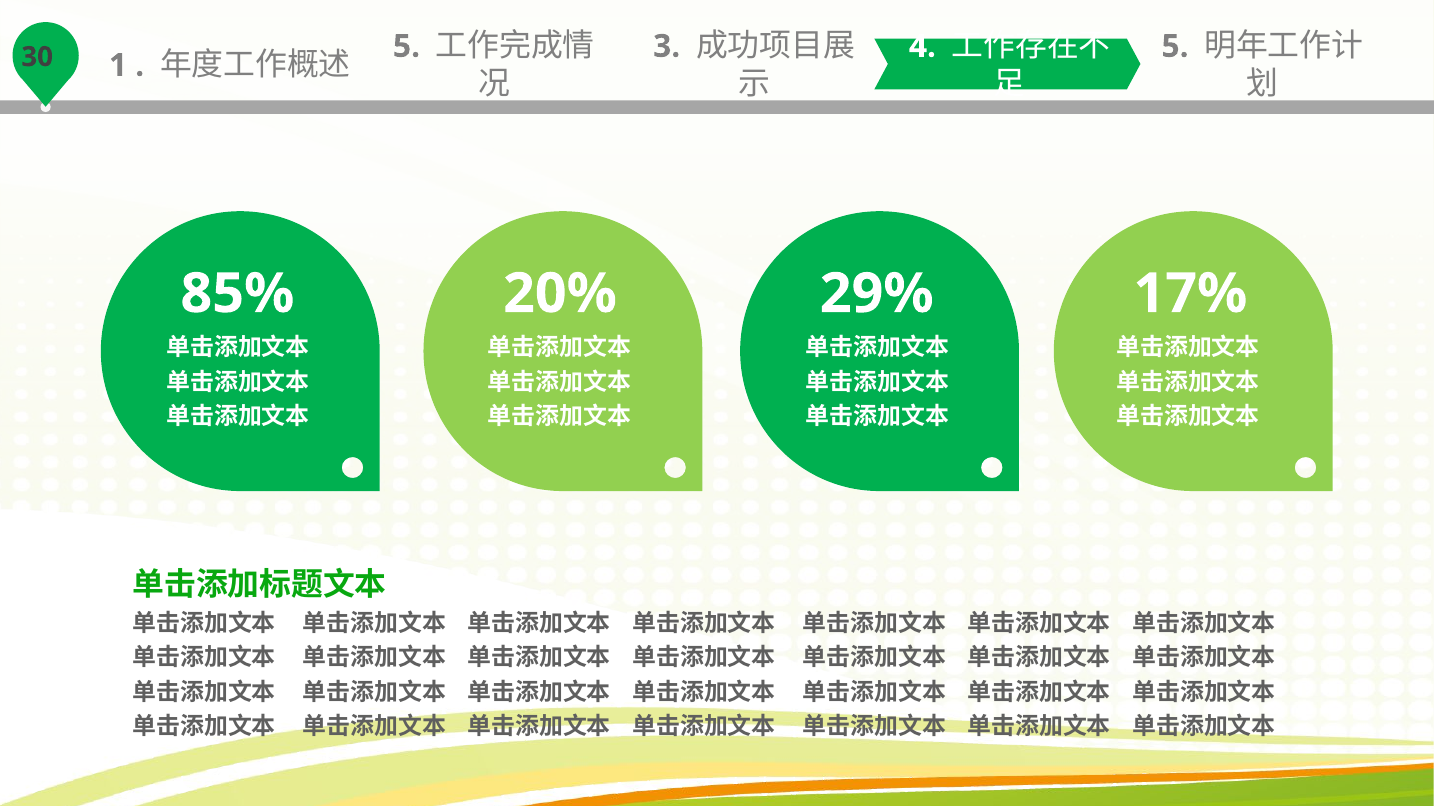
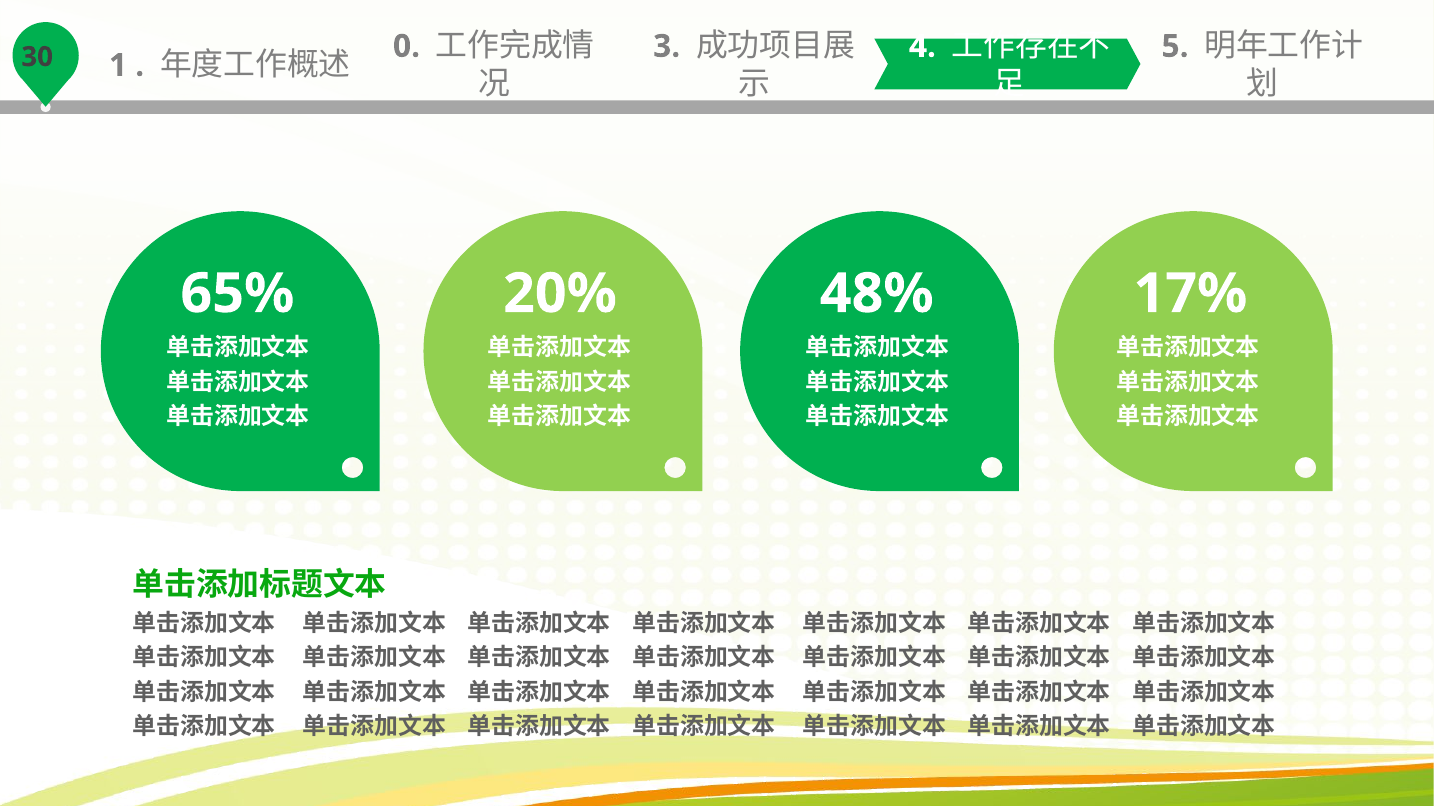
5: 5 -> 0 (407, 46)
85%: 85% -> 65% (237, 294)
29%: 29% -> 48% (877, 294)
